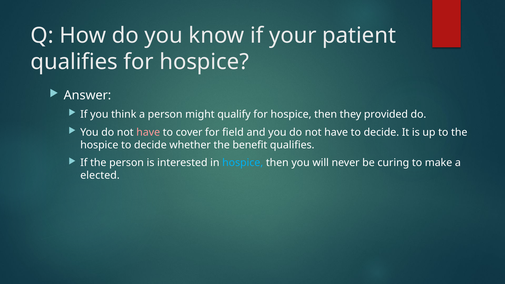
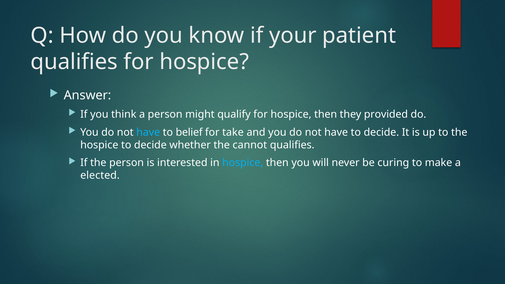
have colour: pink -> light blue (148, 132)
cover: cover -> belief (189, 132)
field: field -> take (233, 132)
benefit: benefit -> cannot (250, 145)
